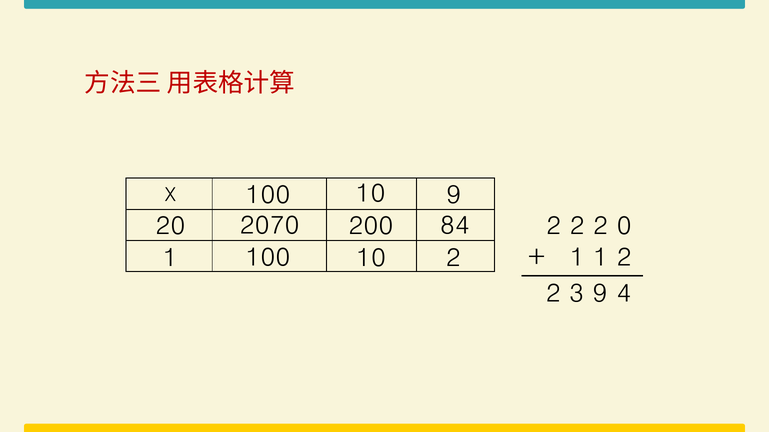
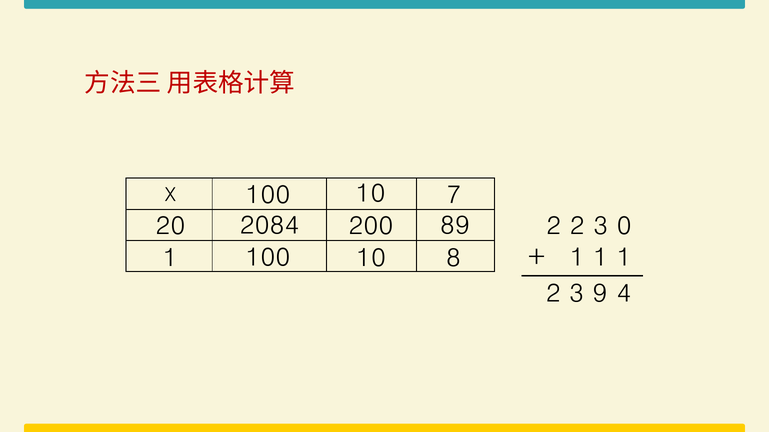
10 9: 9 -> 7 (454, 196)
2070: 2070 -> 2084 (270, 226)
84: 84 -> 89 (455, 226)
2: 2 -> 3 (601, 226)
1 1 2: 2 -> 1 (624, 258)
10 2: 2 -> 8 (453, 259)
